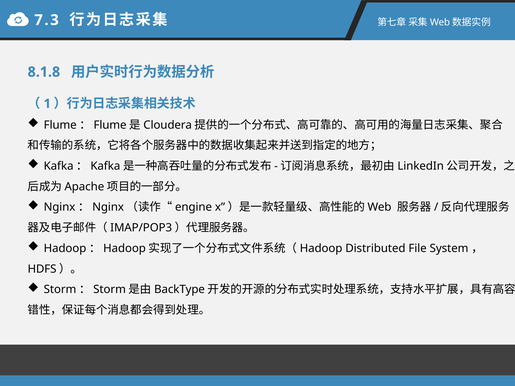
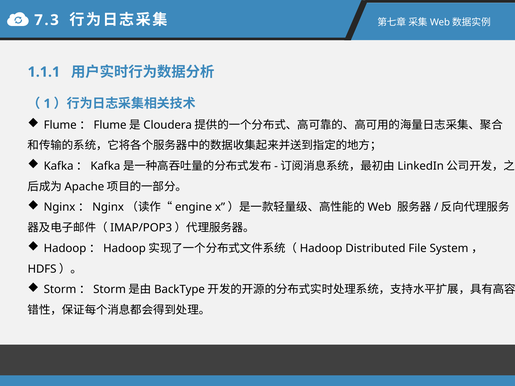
8.1.8: 8.1.8 -> 1.1.1 (44, 72)
